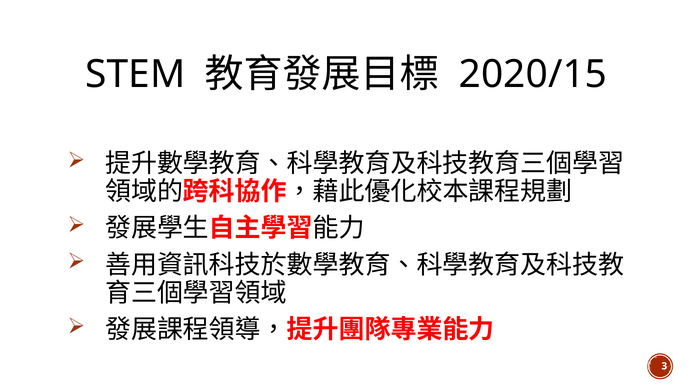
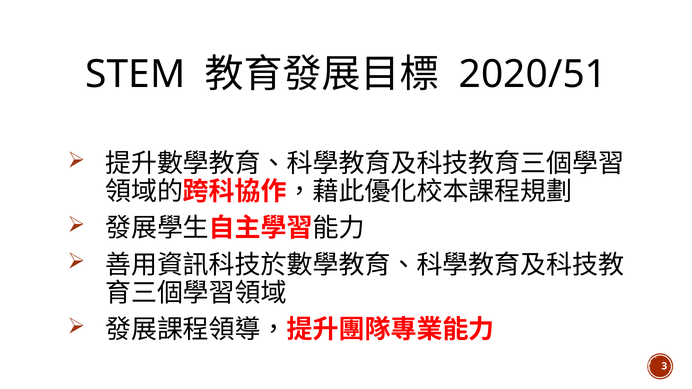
2020/15: 2020/15 -> 2020/51 (533, 74)
